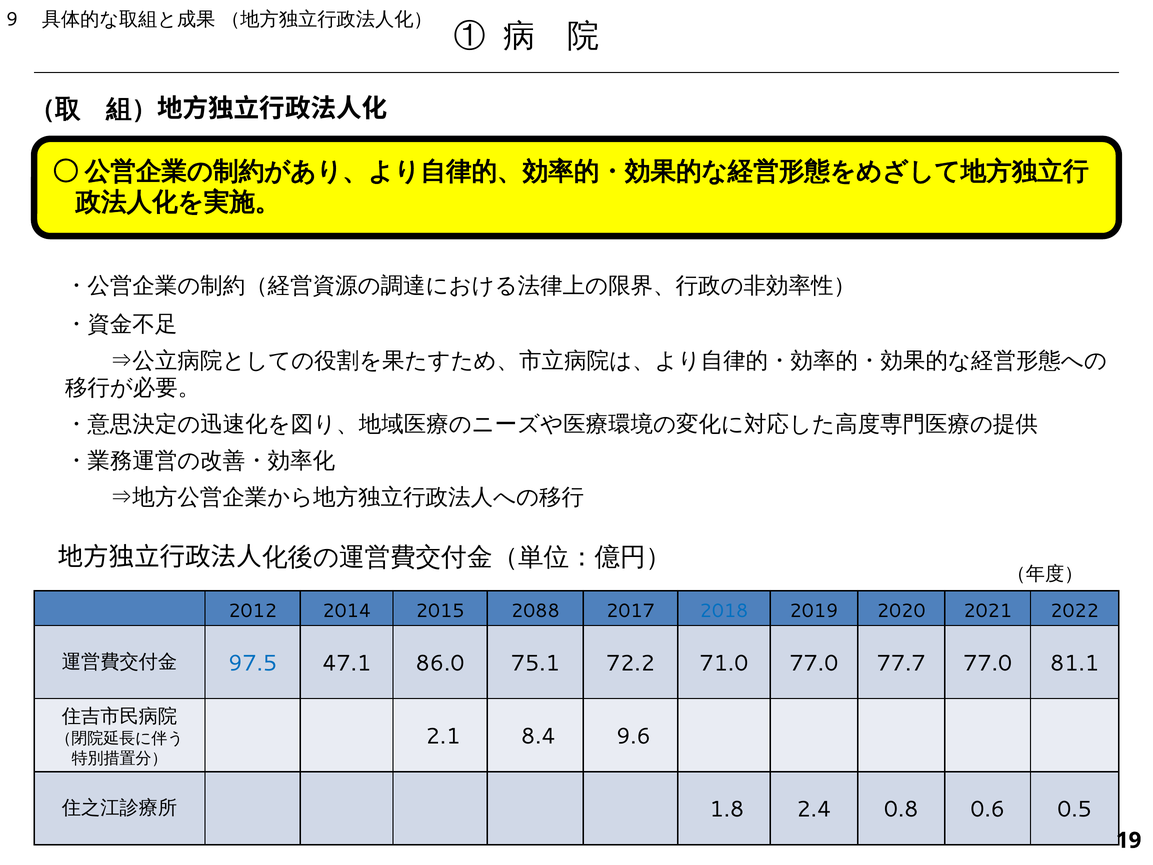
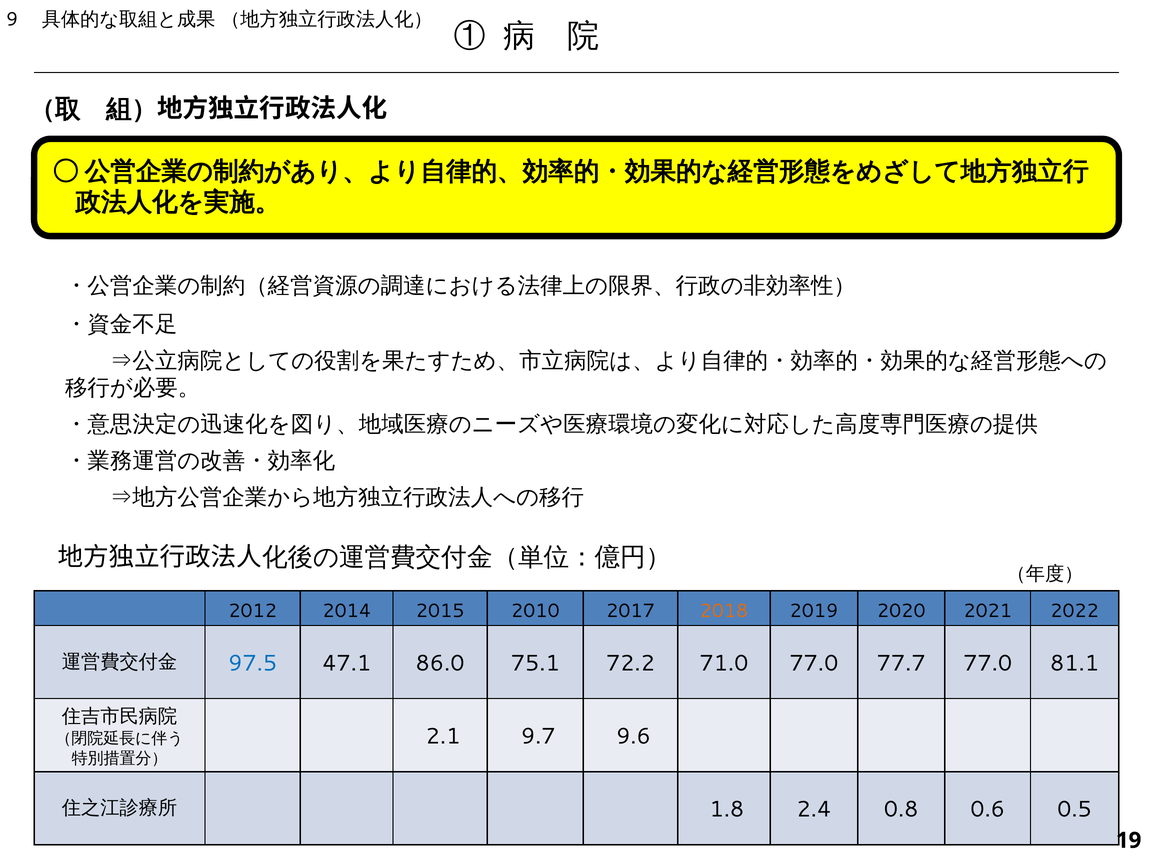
2088: 2088 -> 2010 (535, 611)
2018 colour: blue -> orange (724, 611)
8.4: 8.4 -> 9.7 (538, 736)
